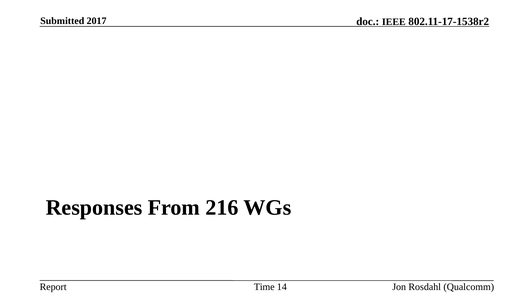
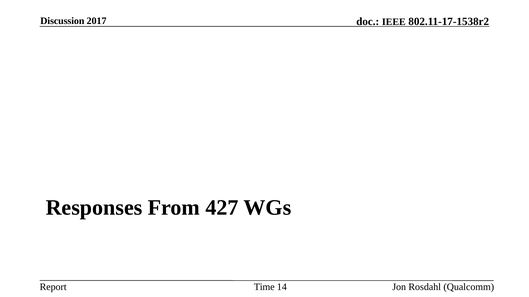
Submitted: Submitted -> Discussion (62, 21)
216: 216 -> 427 (222, 208)
